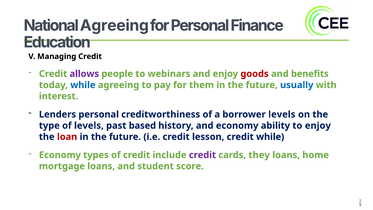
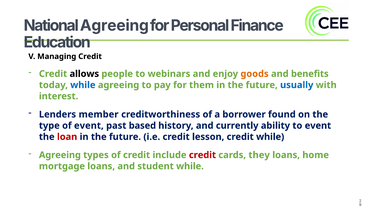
allows colour: purple -> black (84, 74)
goods colour: red -> orange (255, 74)
Lenders personal: personal -> member (99, 114)
borrower levels: levels -> found (282, 114)
of levels: levels -> event (89, 125)
and economy: economy -> currently (237, 125)
to enjoy: enjoy -> event (318, 125)
Economy: Economy -> Agreeing (60, 155)
credit colour: purple -> red (202, 155)
student score: score -> while (190, 166)
